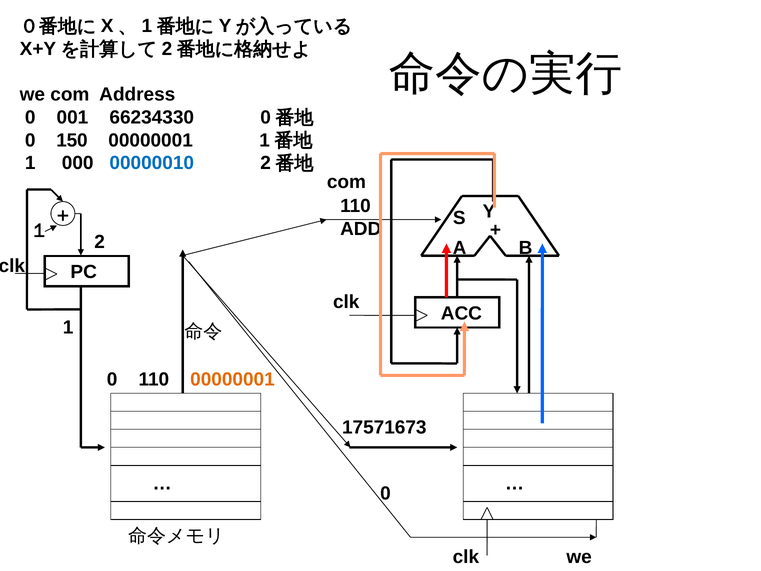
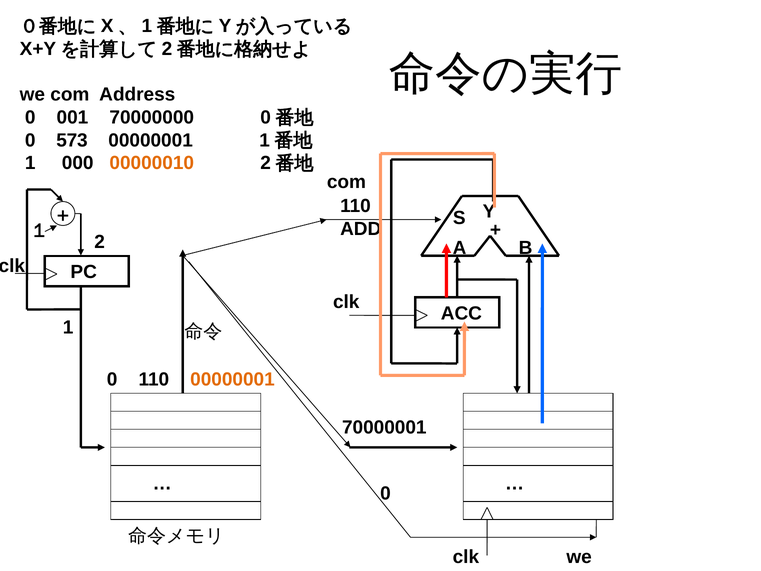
66234330: 66234330 -> 70000000 (152, 117)
150: 150 -> 573 (72, 140)
00000010 colour: blue -> orange (152, 163)
17571673: 17571673 -> 70000001 (384, 427)
